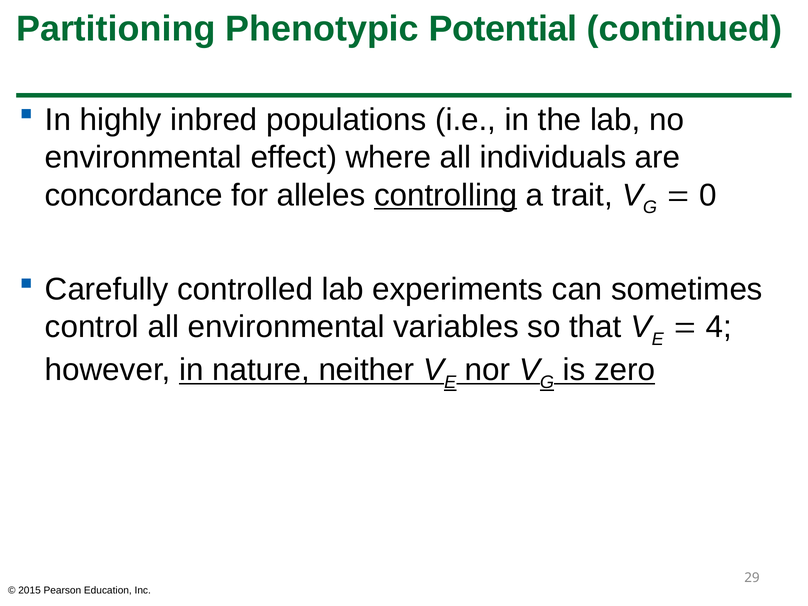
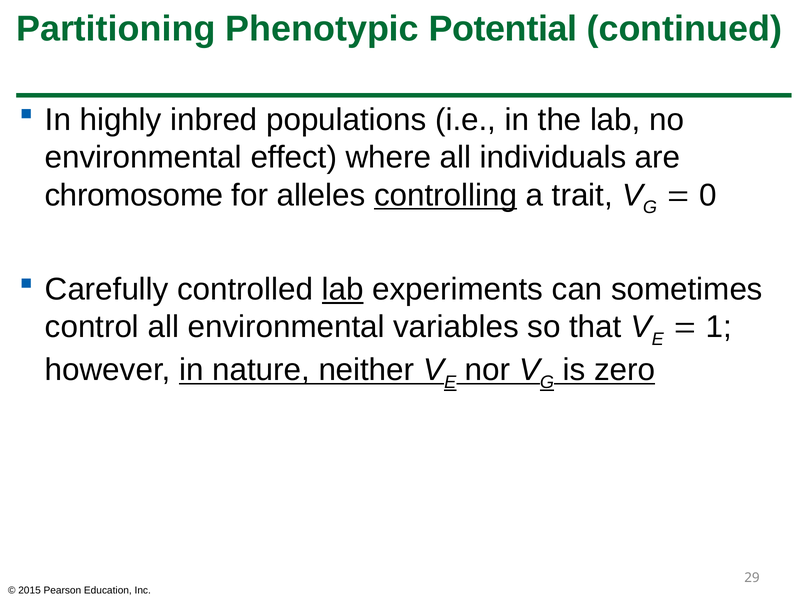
concordance: concordance -> chromosome (134, 195)
lab underline: none -> present (343, 289)
4: 4 -> 1 (719, 327)
